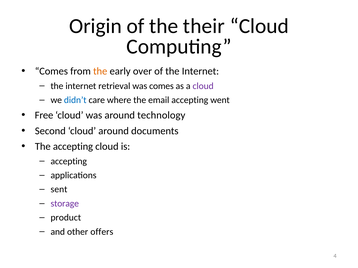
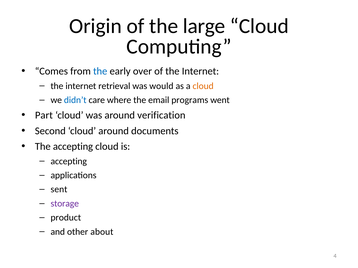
their: their -> large (204, 26)
the colour: orange -> blue (100, 71)
was comes: comes -> would (161, 86)
cloud colour: purple -> orange (203, 86)
email accepting: accepting -> programs (190, 100)
Free: Free -> Part (44, 115)
technology: technology -> verification (161, 115)
offers: offers -> about (102, 232)
